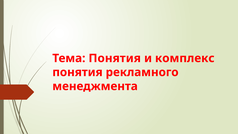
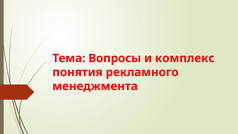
Тема Понятия: Понятия -> Вопросы (115, 58)
